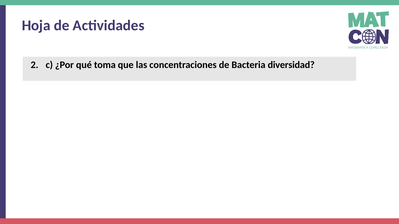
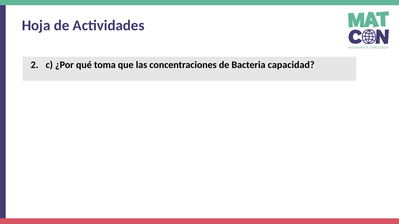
diversidad: diversidad -> capacidad (291, 65)
